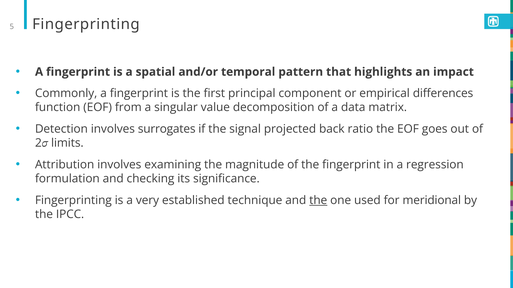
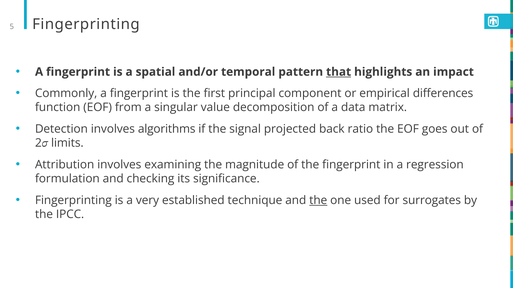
that underline: none -> present (339, 72)
surrogates: surrogates -> algorithms (167, 129)
meridional: meridional -> surrogates (432, 201)
